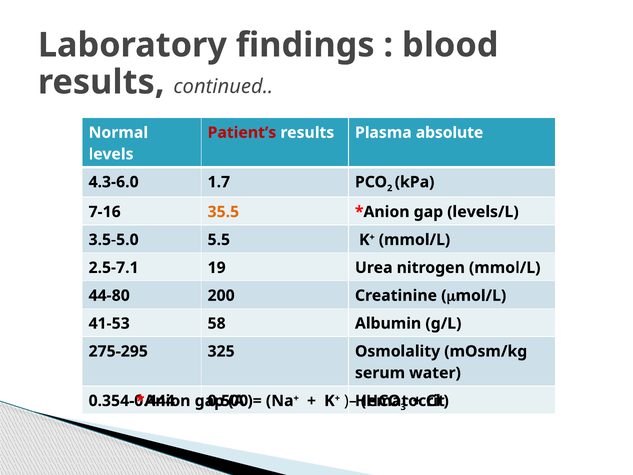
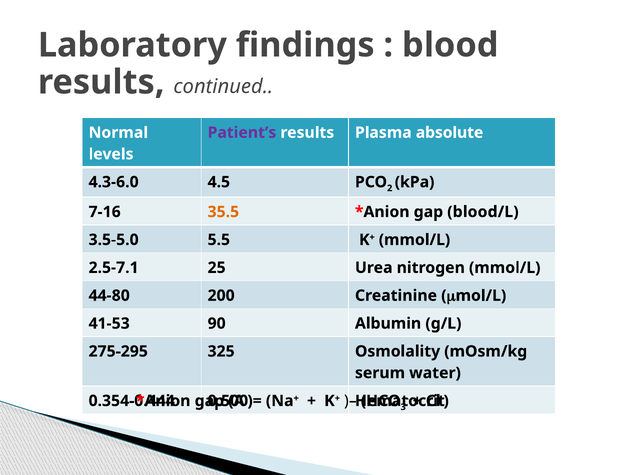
Patient’s colour: red -> purple (242, 133)
1.7: 1.7 -> 4.5 (219, 182)
levels/L: levels/L -> blood/L (483, 212)
19: 19 -> 25 (217, 268)
58: 58 -> 90 (217, 323)
